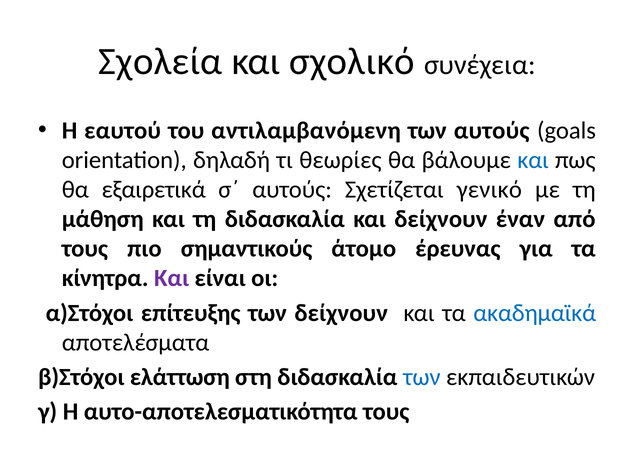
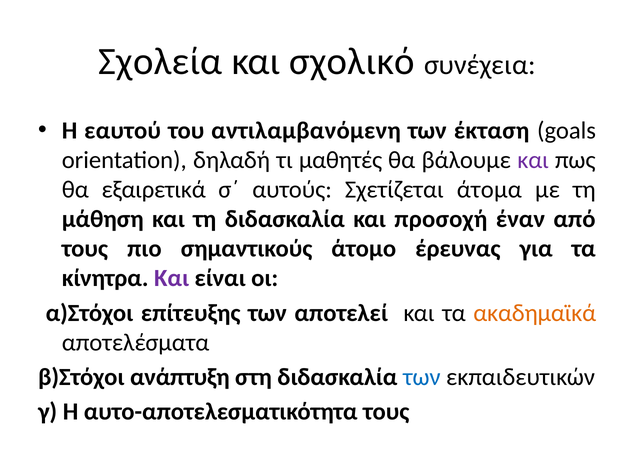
των αυτούς: αυτούς -> έκταση (492, 131)
θεωρίες: θεωρίες -> µαθητές (341, 160)
και colour: blue -> purple (533, 160)
γενικό: γενικό -> άτομα (489, 190)
και δείχνουν: δείχνουν -> προσοχή (441, 219)
των δείχνουν: δείχνουν -> αποτελεί (341, 313)
ακαδημαϊκά colour: blue -> orange (535, 313)
ελάττωση: ελάττωση -> ανάπτυξη (180, 377)
